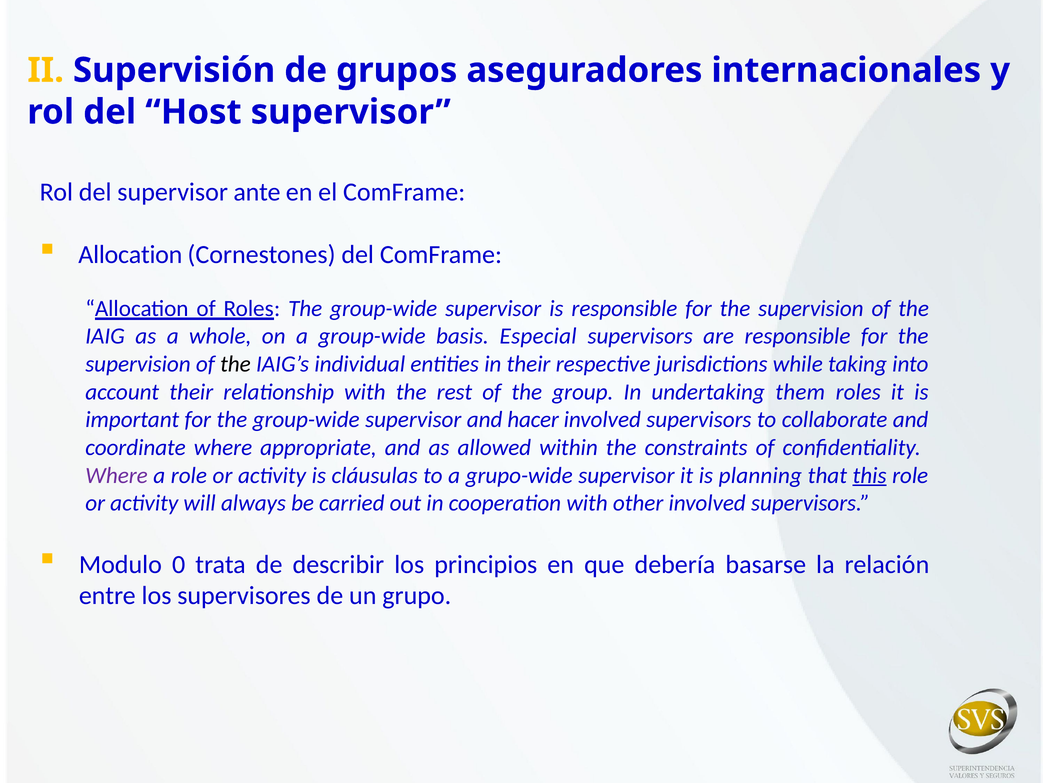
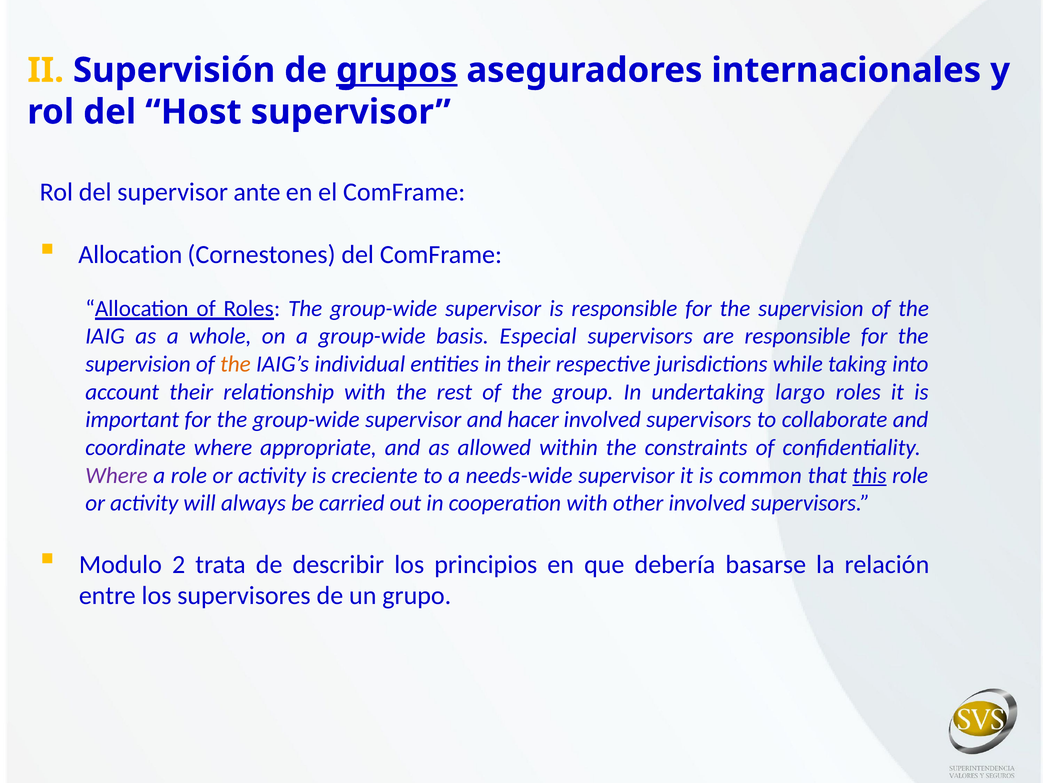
grupos underline: none -> present (397, 70)
the colour: black -> orange (235, 364)
them: them -> largo (800, 392)
cláusulas: cláusulas -> creciente (375, 475)
grupo-wide: grupo-wide -> needs-wide (519, 475)
planning: planning -> common (760, 475)
0: 0 -> 2 (179, 564)
